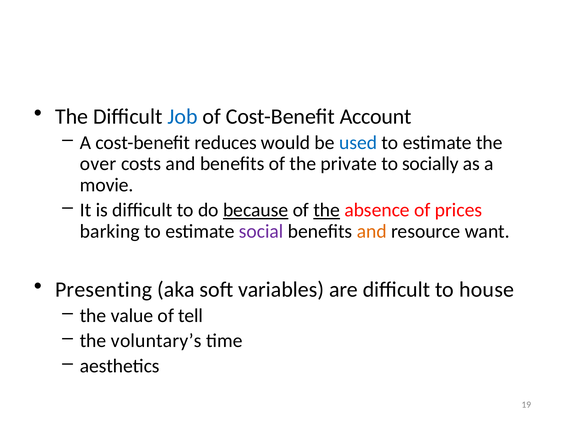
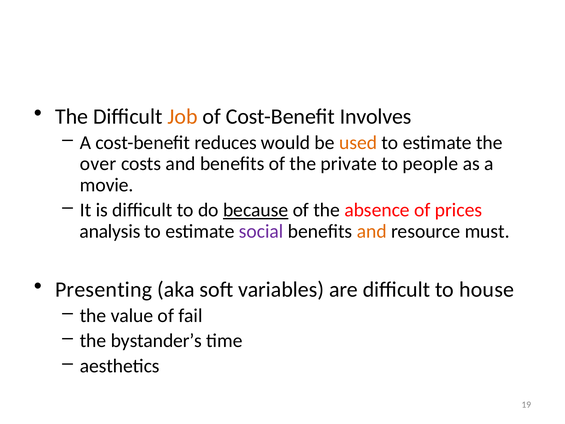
Job colour: blue -> orange (183, 116)
Account: Account -> Involves (376, 116)
used colour: blue -> orange (358, 143)
socially: socially -> people (430, 164)
the underline: present -> none (327, 210)
barking: barking -> analysis (110, 231)
want: want -> must (487, 231)
tell: tell -> fail (190, 315)
voluntary’s: voluntary’s -> bystander’s (156, 341)
